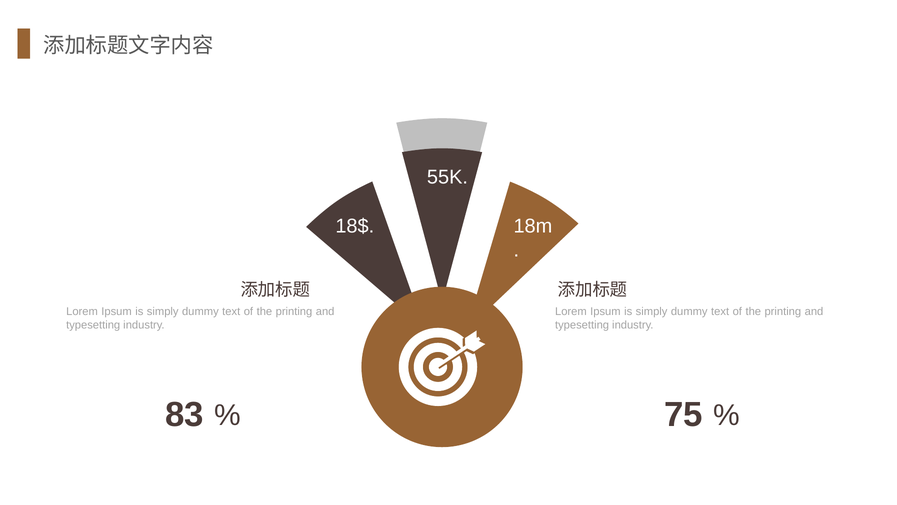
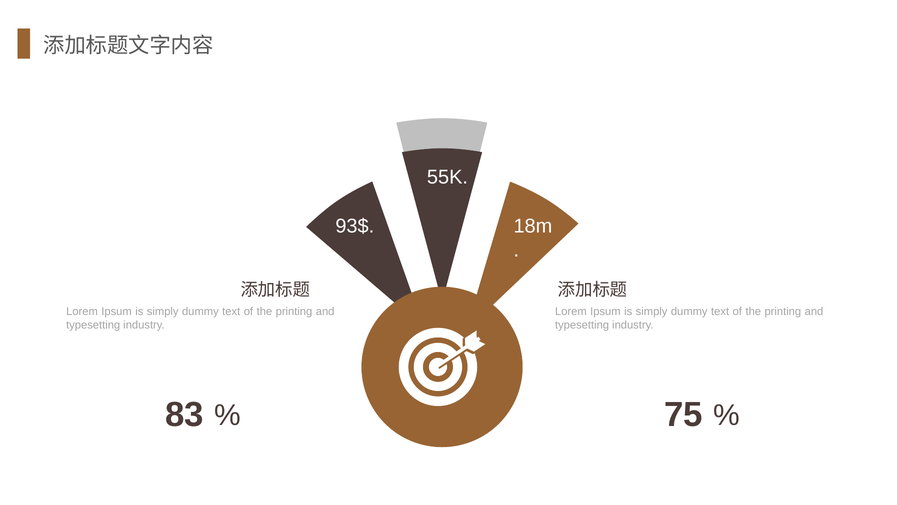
18$: 18$ -> 93$ (355, 226)
